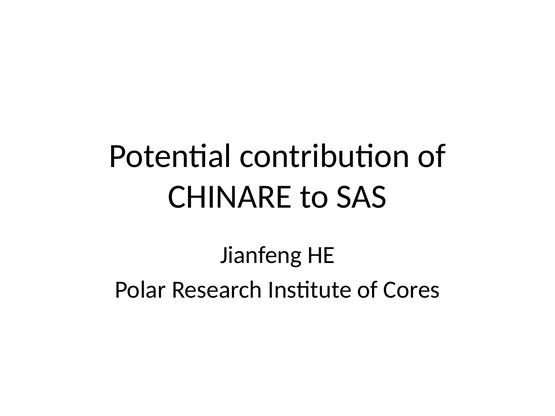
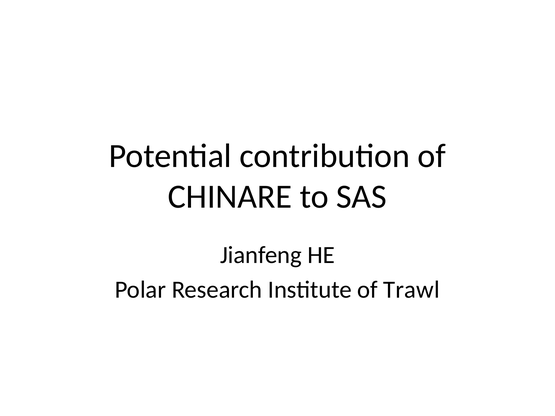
Cores: Cores -> Trawl (412, 290)
